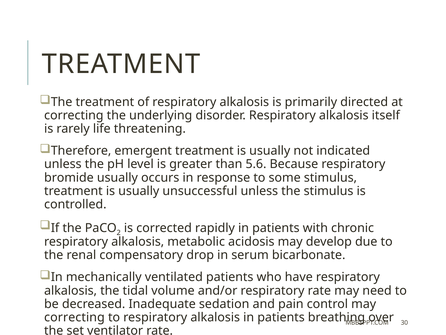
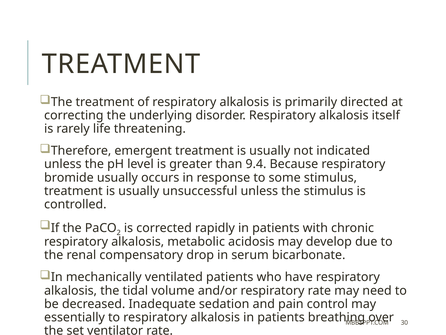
5.6: 5.6 -> 9.4 (256, 164)
correcting: correcting -> essentially (74, 317)
